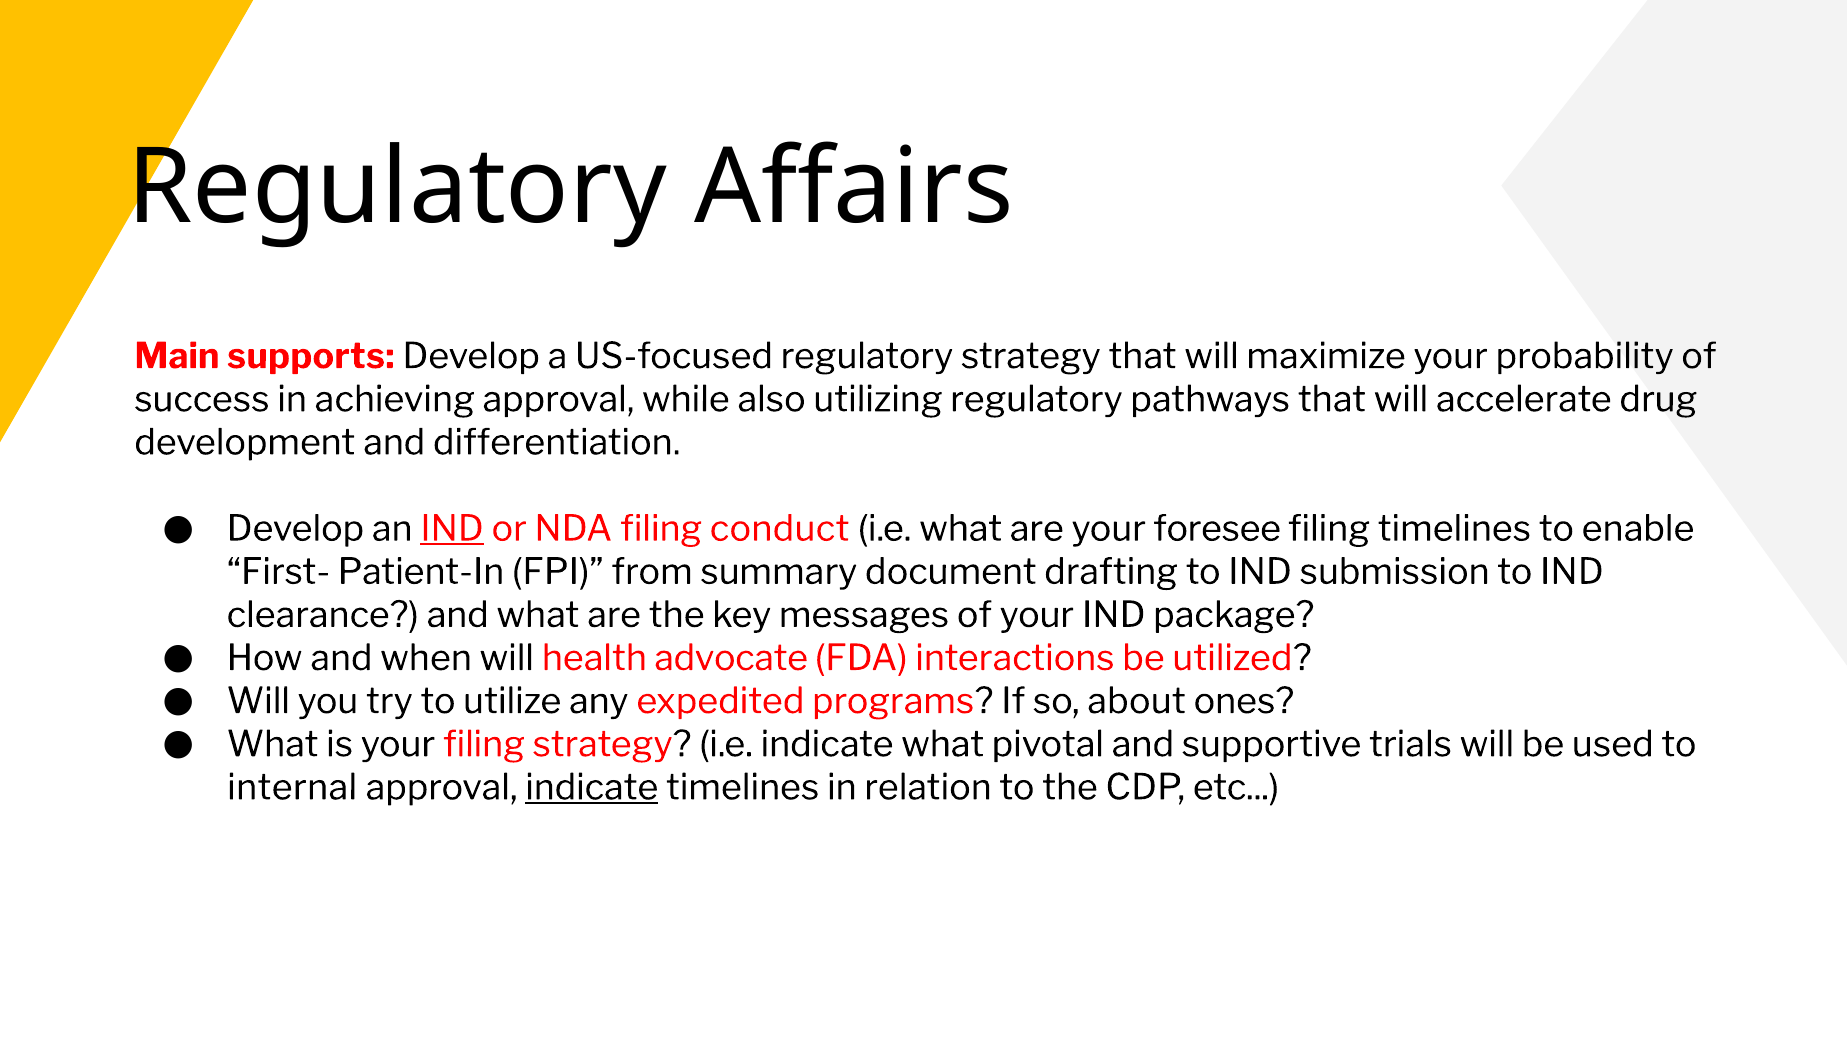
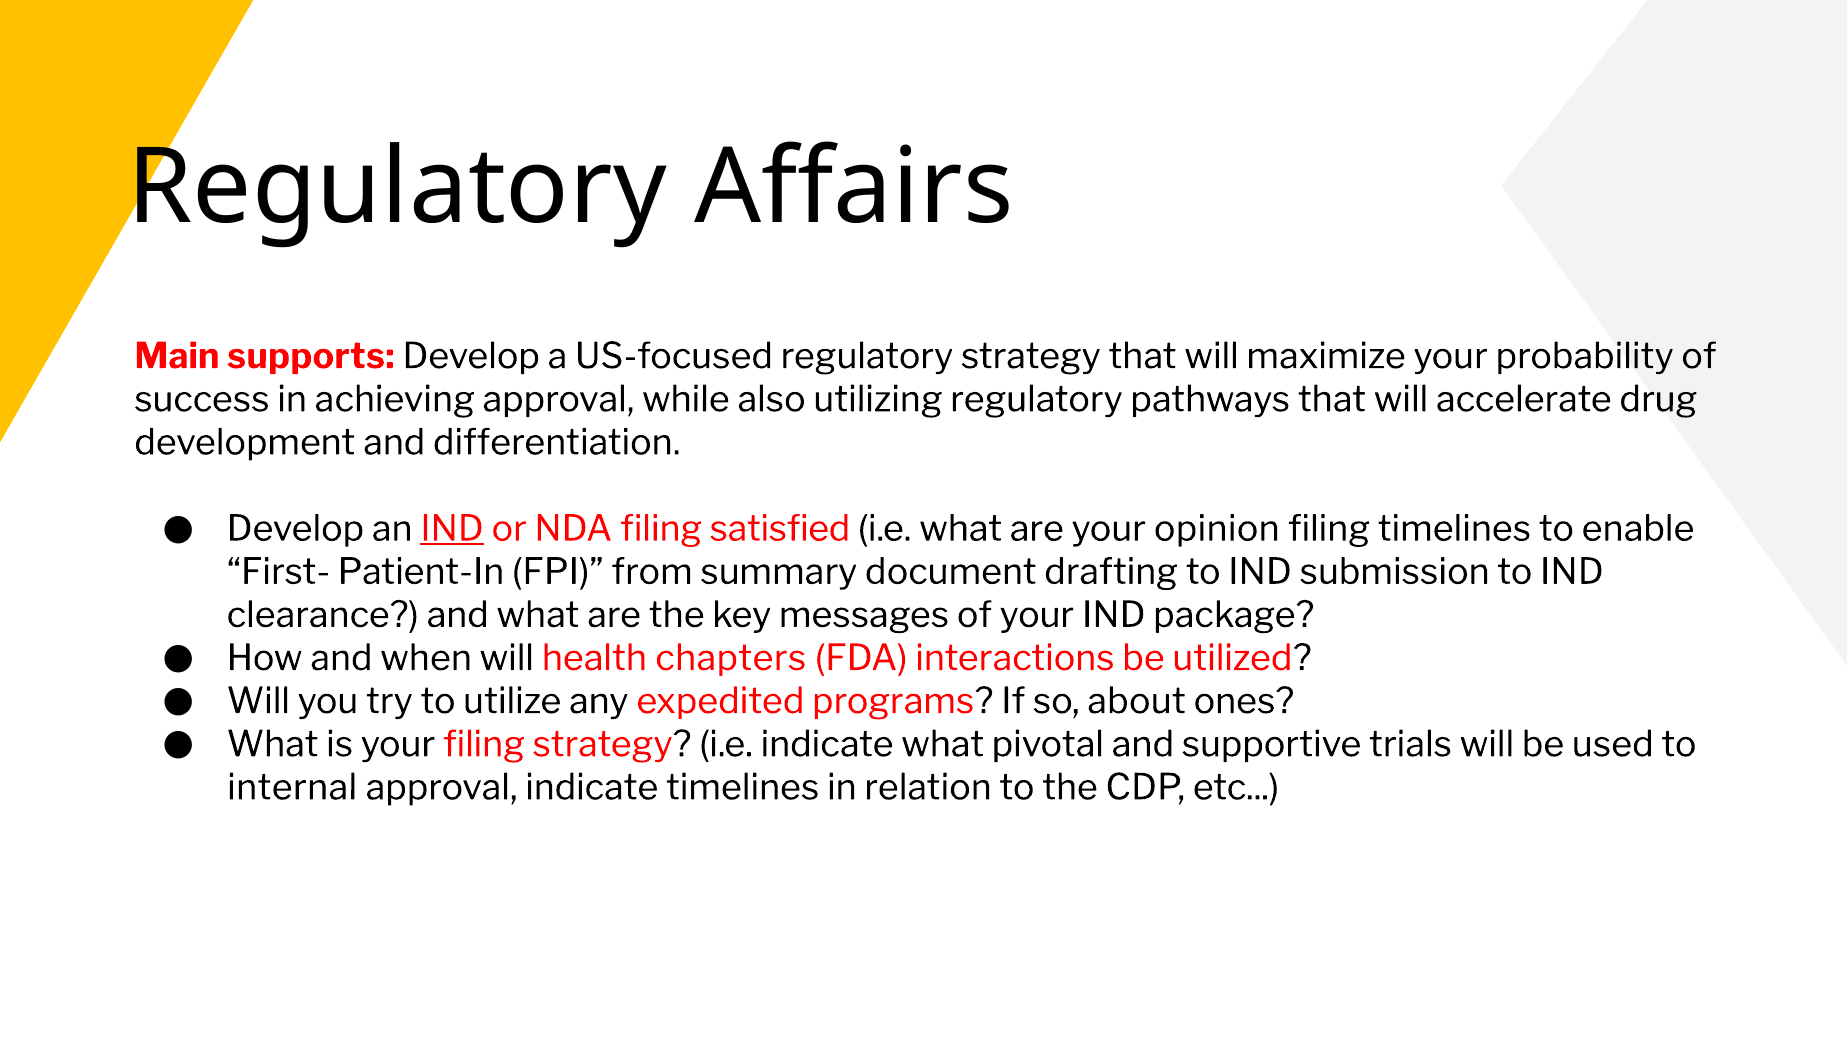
conduct: conduct -> satisfied (780, 529)
foresee: foresee -> opinion (1217, 529)
advocate: advocate -> chapters (731, 658)
indicate underline: present -> none (592, 788)
